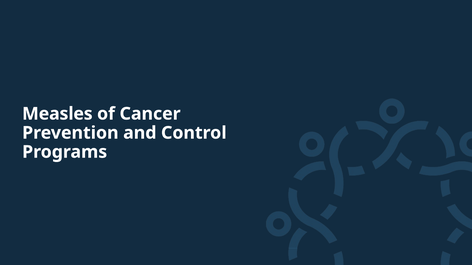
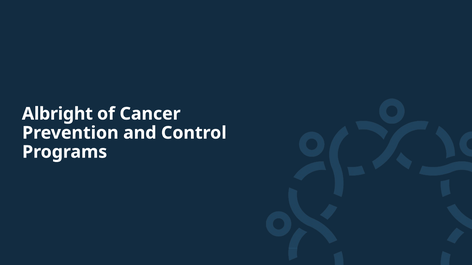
Measles: Measles -> Albright (57, 114)
